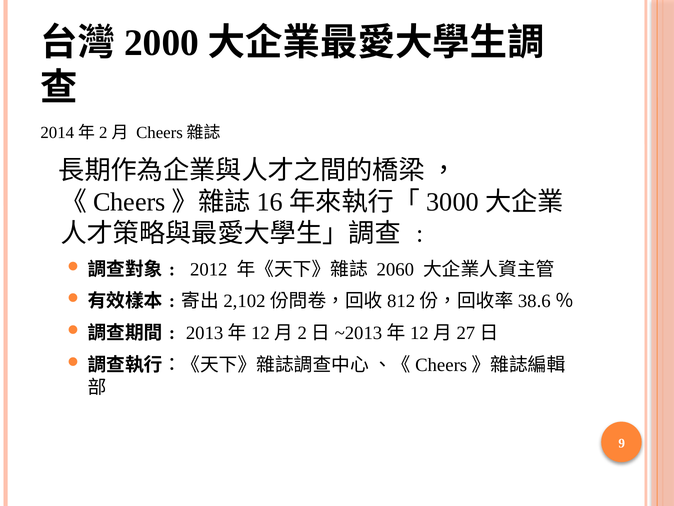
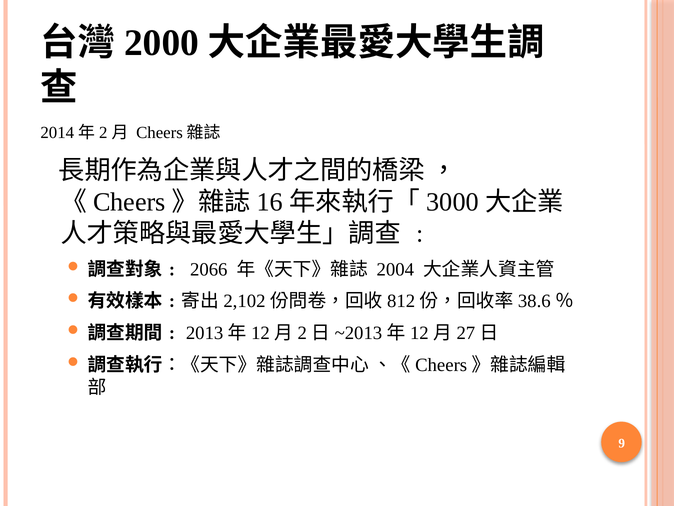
2012: 2012 -> 2066 (209, 269)
2060: 2060 -> 2004 (395, 269)
